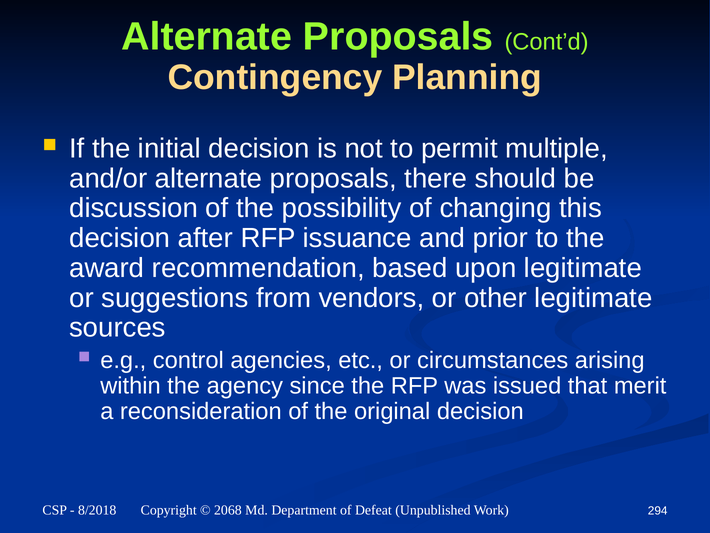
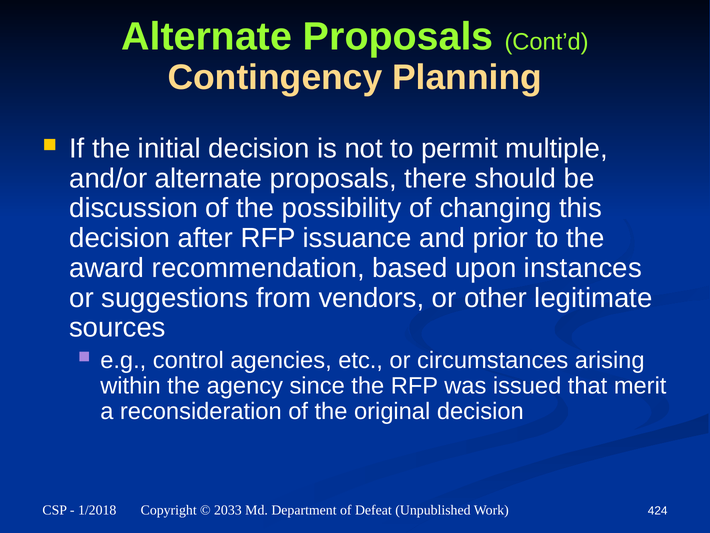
upon legitimate: legitimate -> instances (583, 268)
8/2018: 8/2018 -> 1/2018 (97, 510)
2068: 2068 -> 2033 (228, 510)
294: 294 -> 424 (658, 510)
